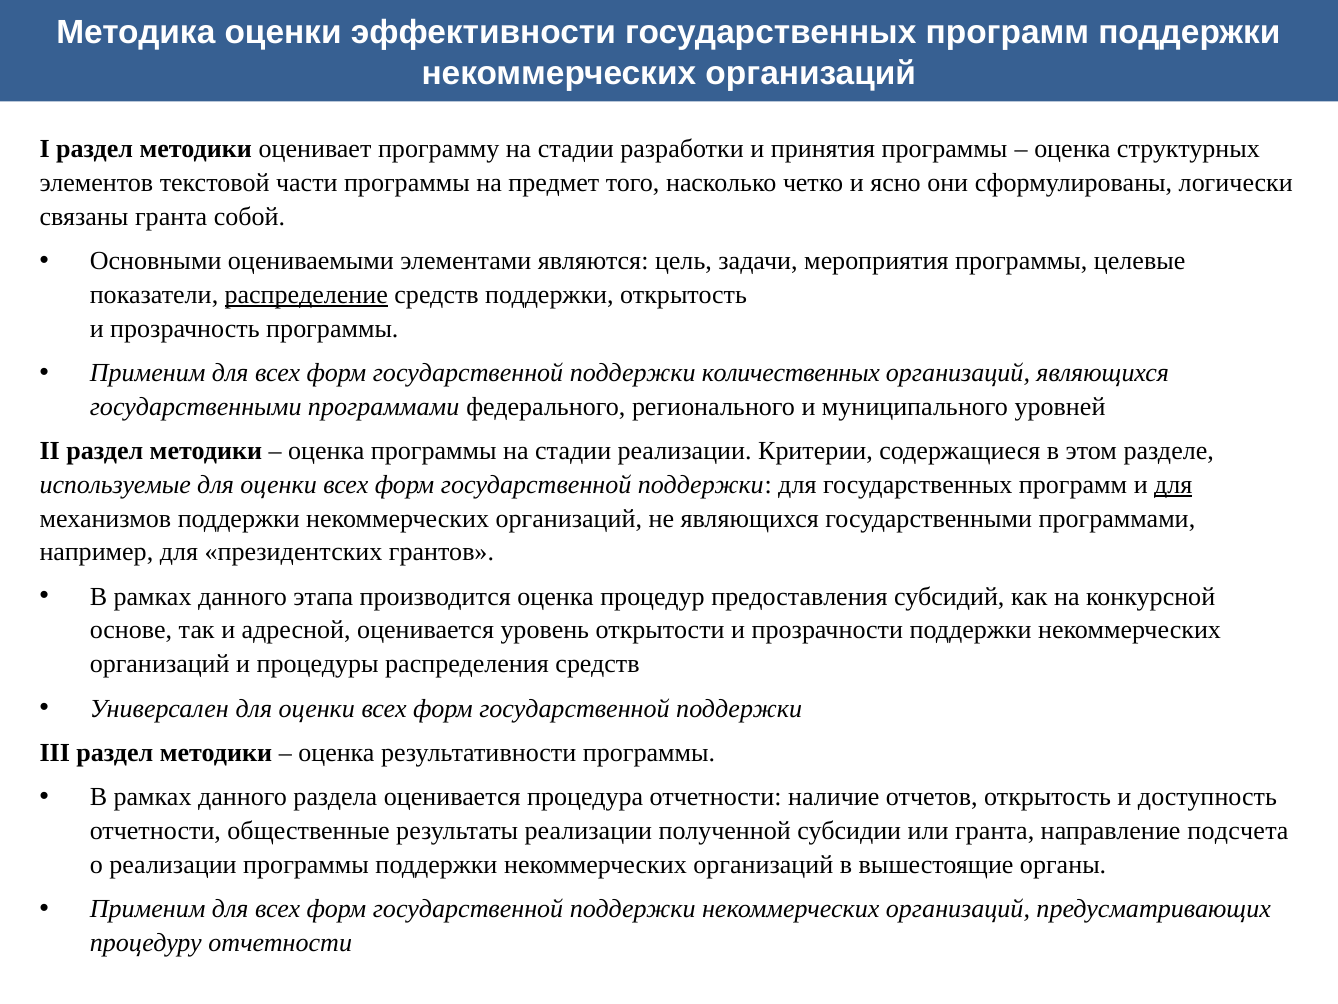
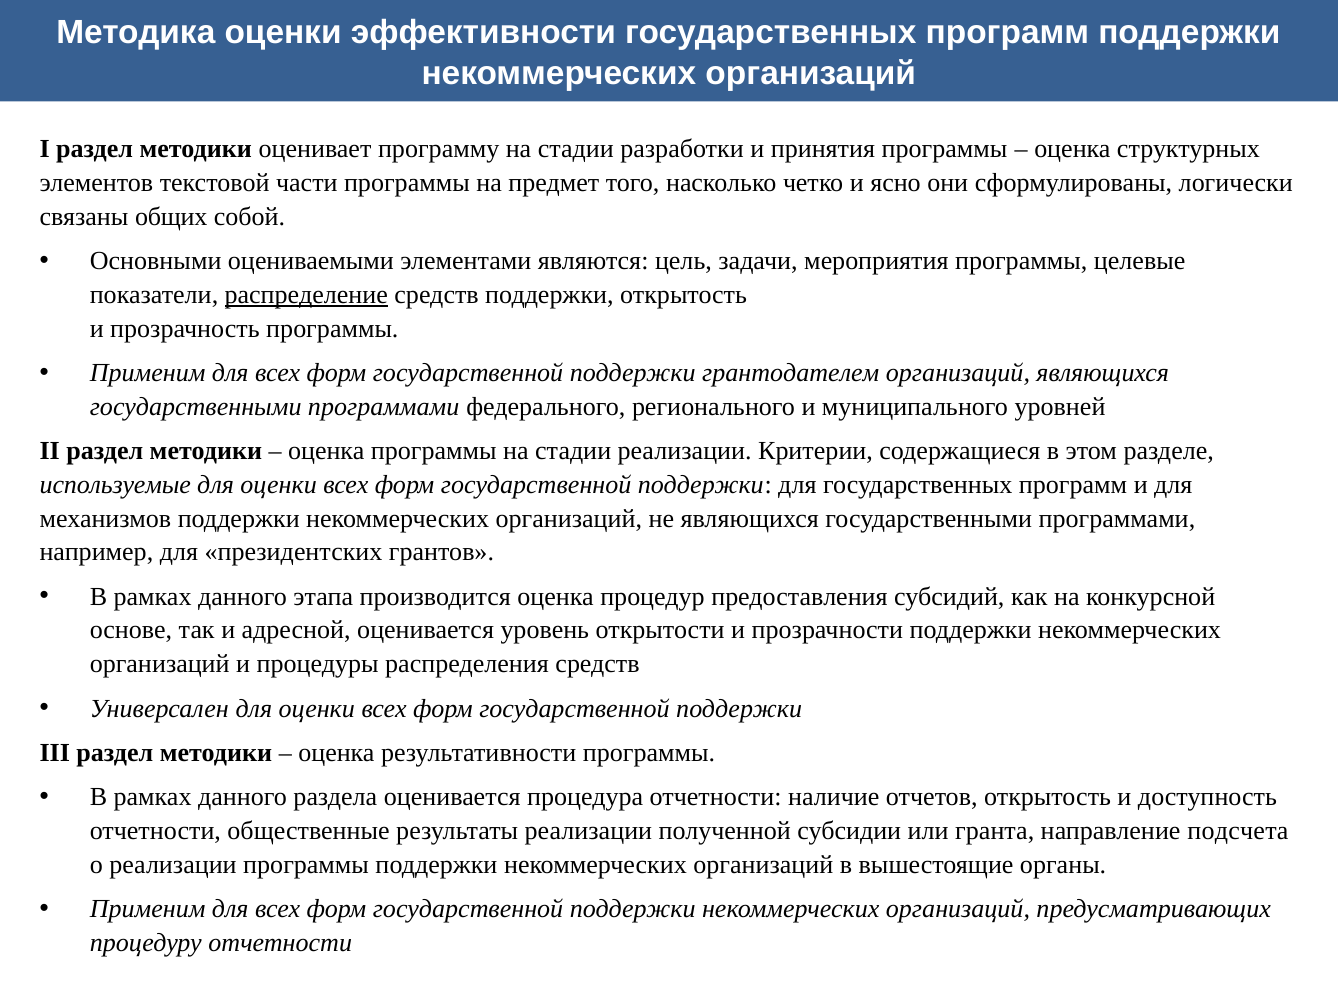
связаны гранта: гранта -> общих (171, 216)
количественных: количественных -> грантодателем (791, 373)
для underline: present -> none (1173, 485)
